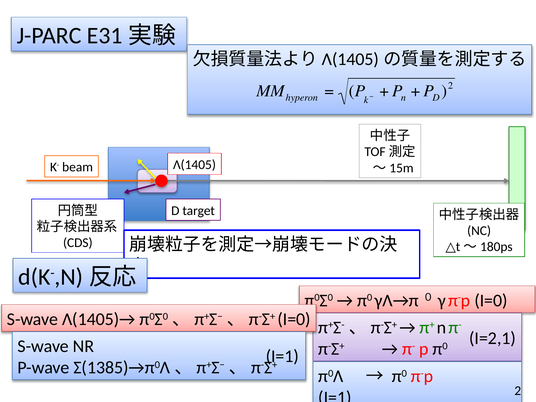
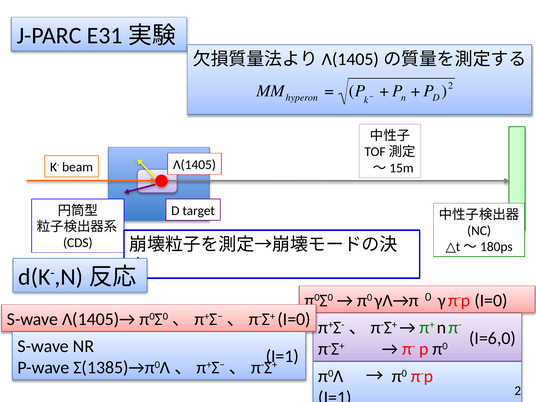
I=2,1: I=2,1 -> I=6,0 (493, 338)
